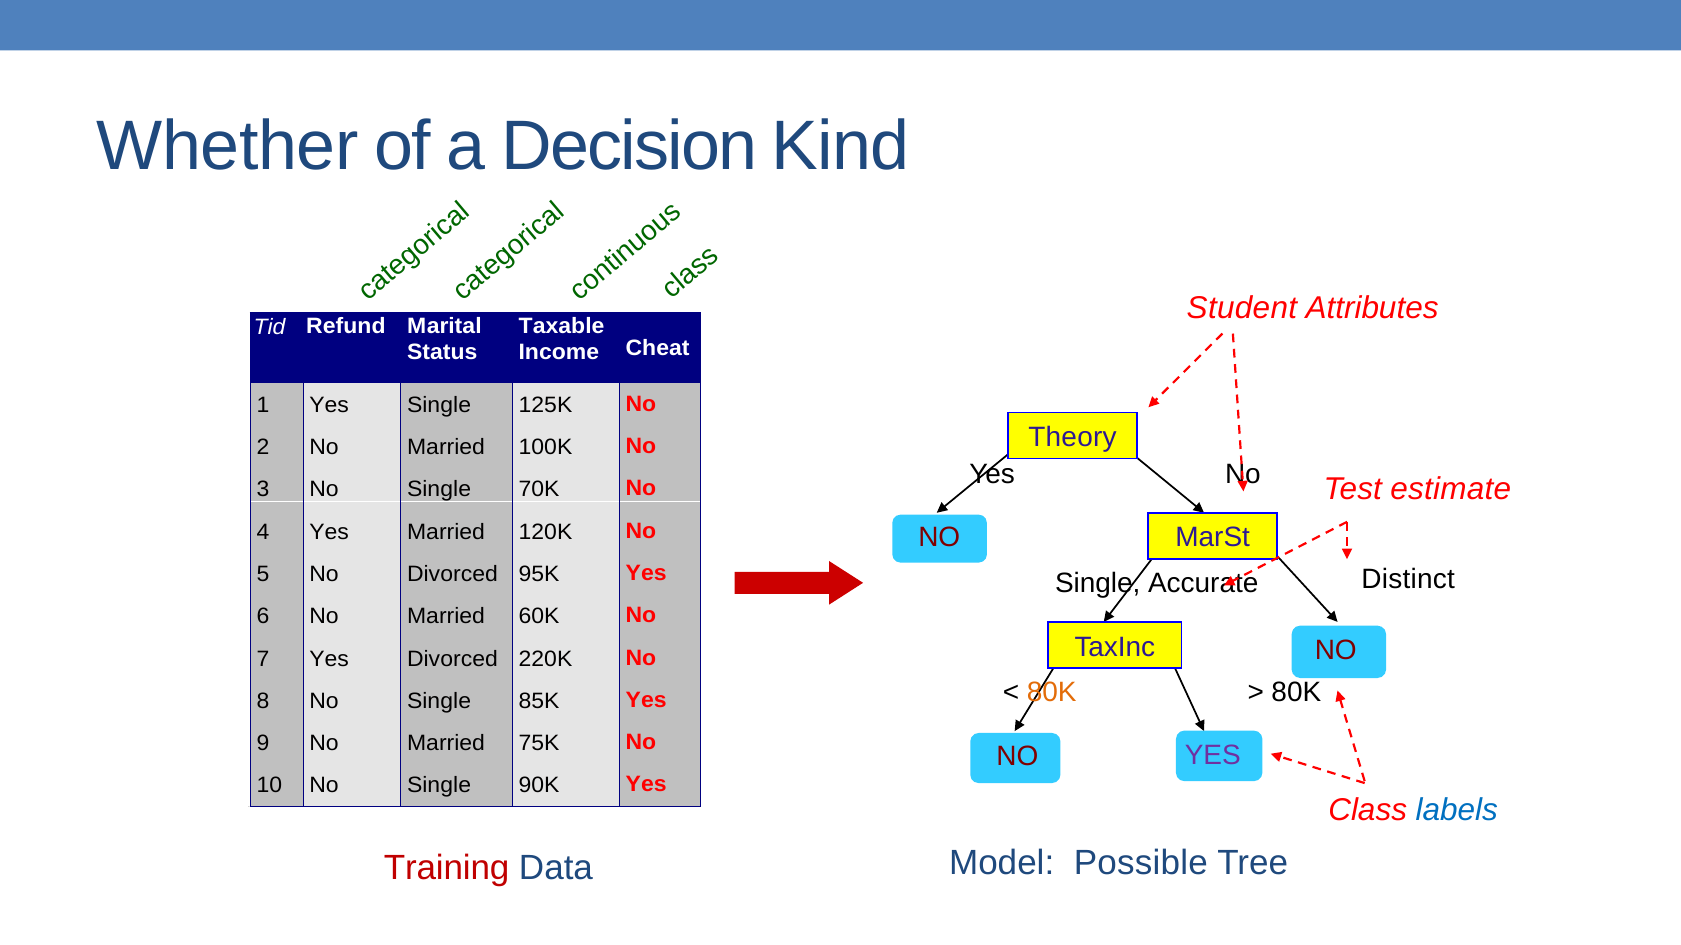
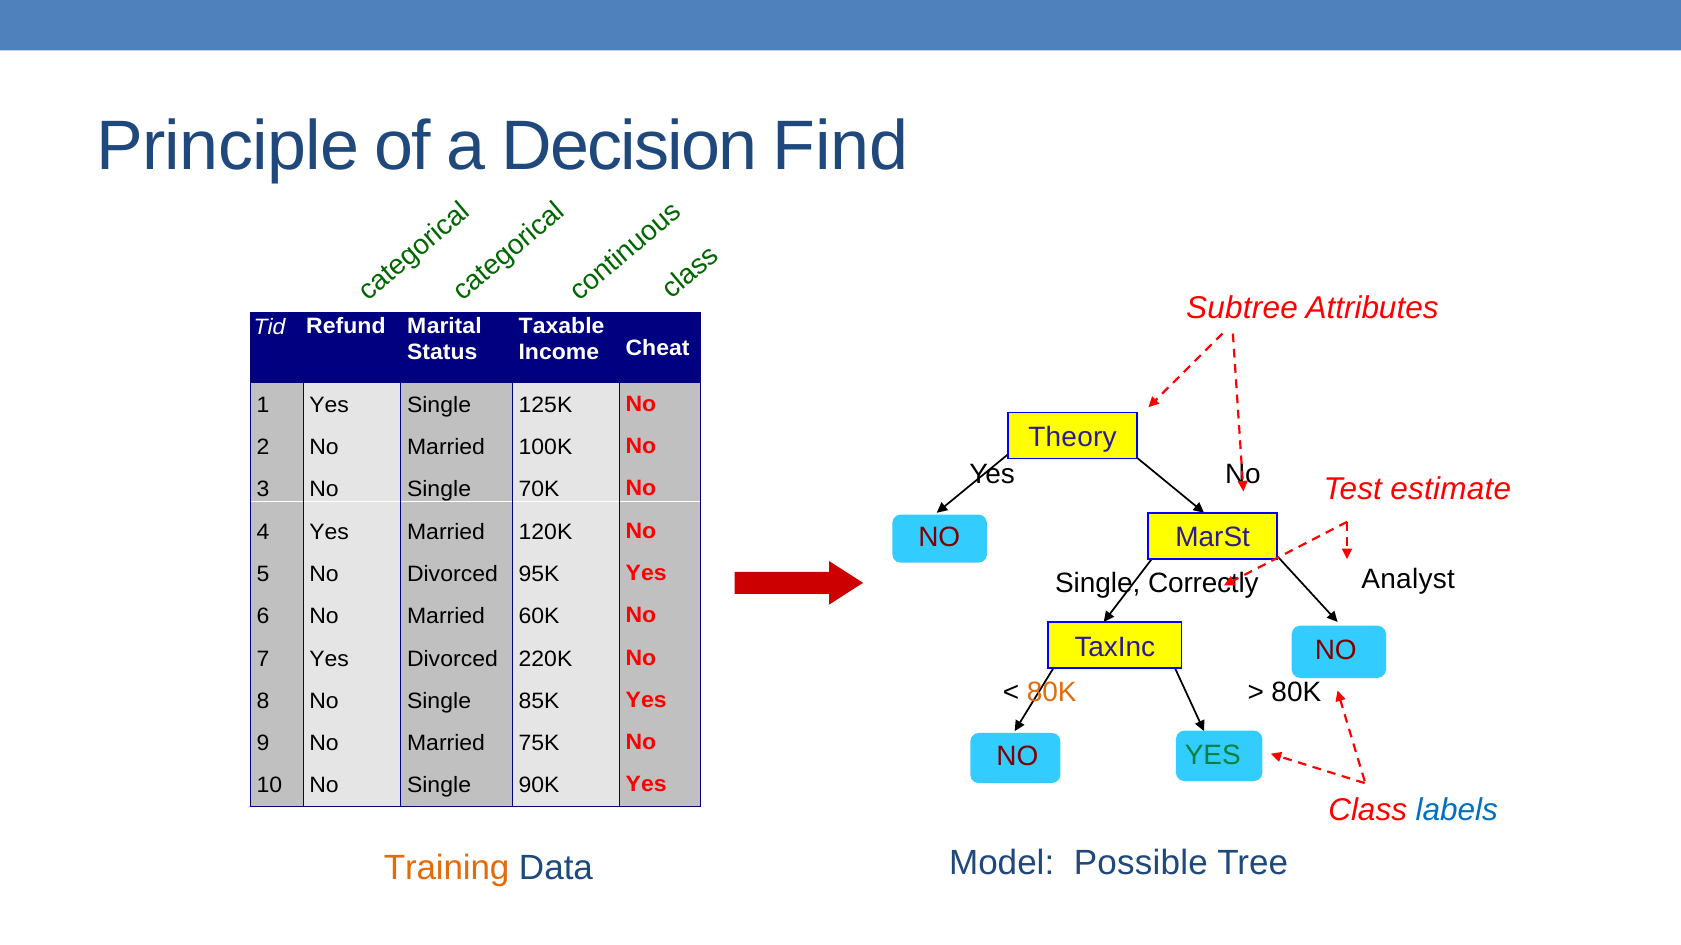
Whether: Whether -> Principle (228, 147)
Kind: Kind -> Find (840, 147)
Student: Student -> Subtree (1242, 309)
Distinct: Distinct -> Analyst (1408, 580)
Accurate: Accurate -> Correctly (1203, 584)
YES colour: purple -> green (1213, 756)
Training colour: red -> orange (447, 868)
